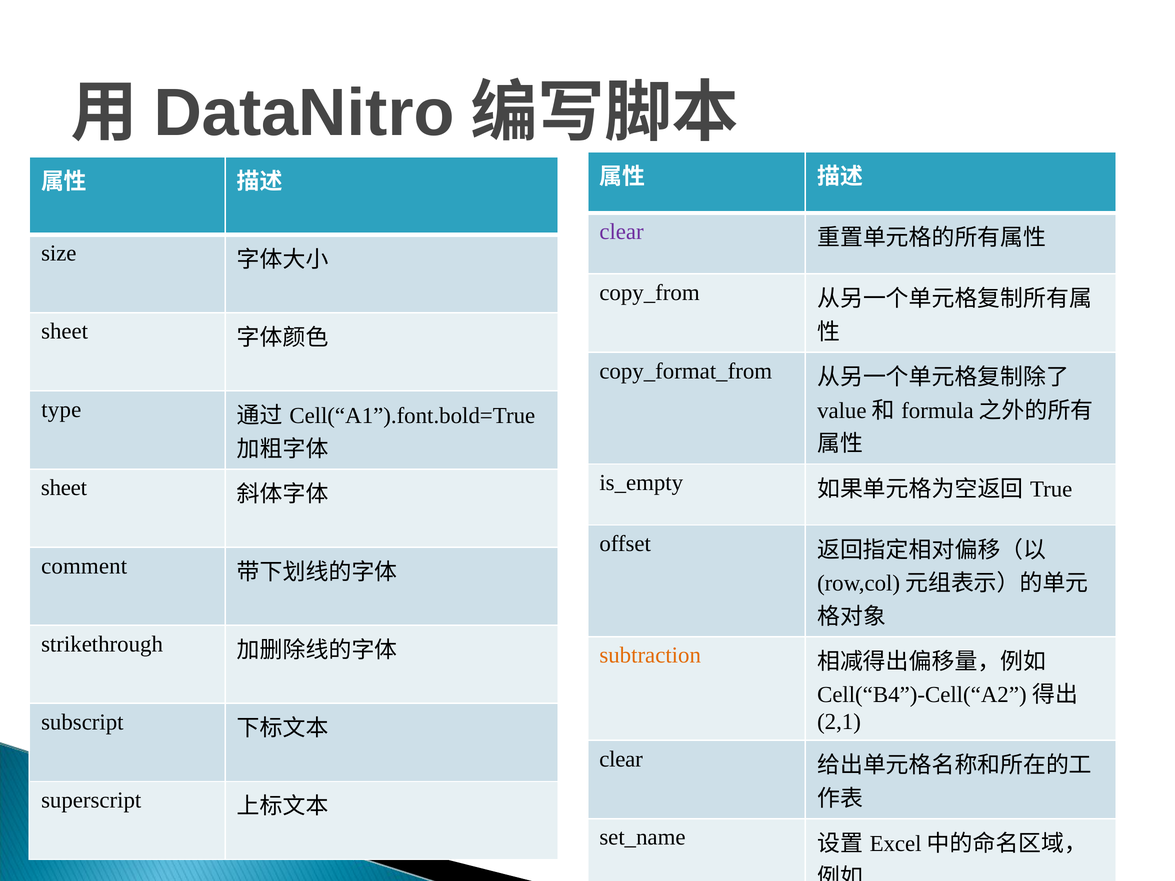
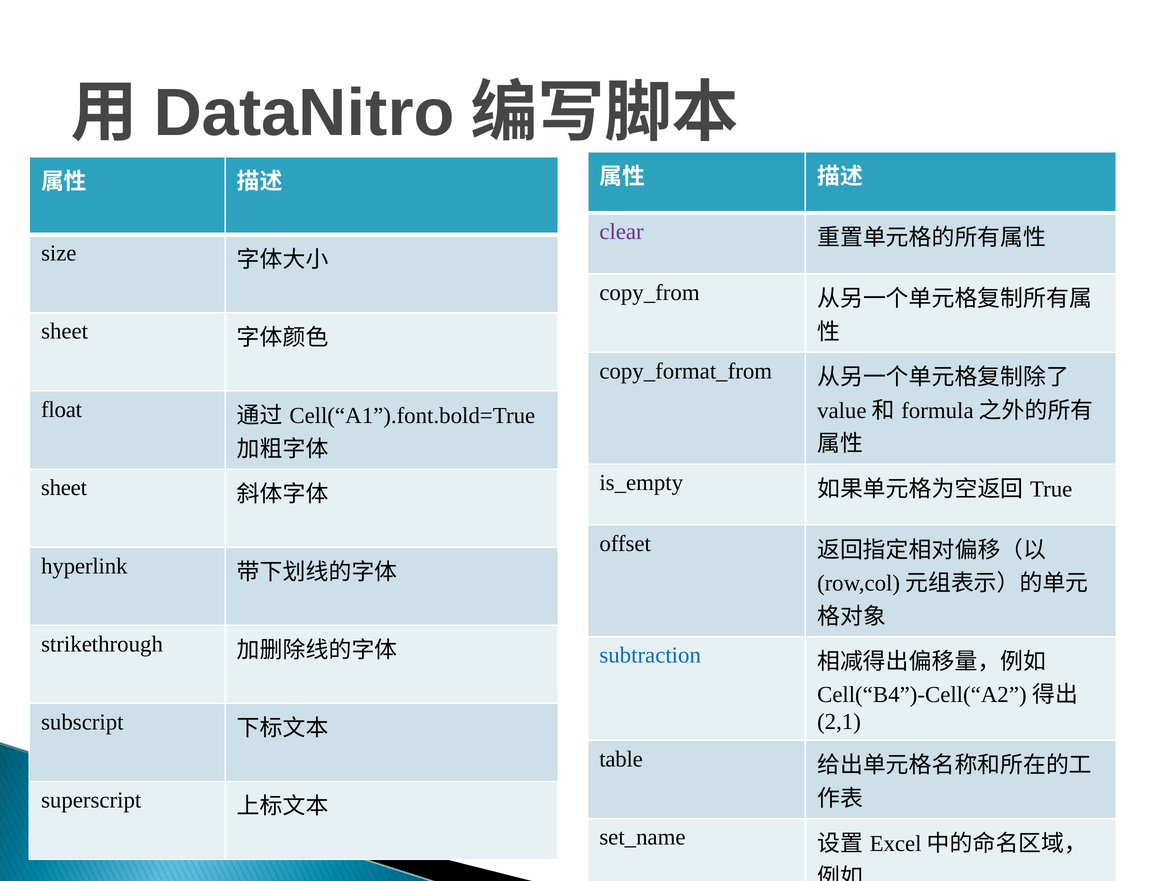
type: type -> float (62, 410)
comment: comment -> hyperlink (84, 566)
subtraction colour: orange -> blue (650, 656)
clear: clear -> table (621, 759)
